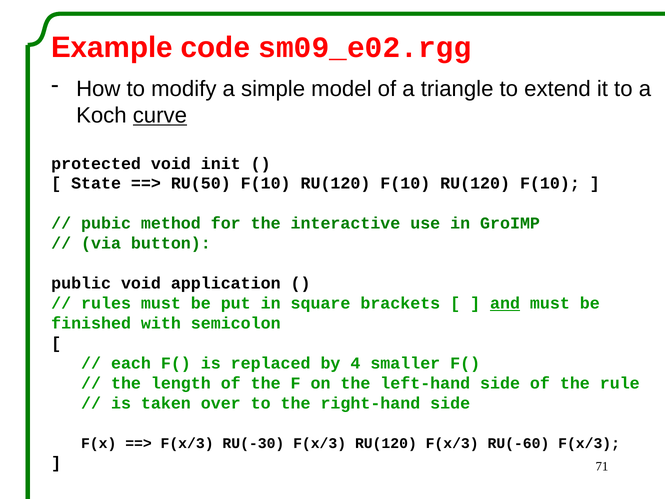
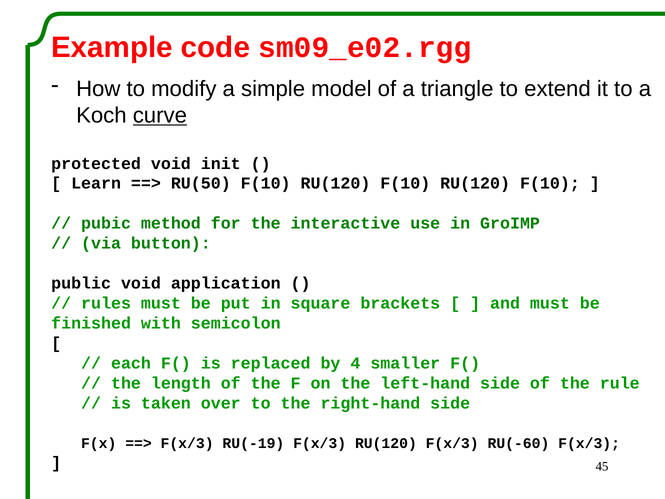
State: State -> Learn (96, 183)
and underline: present -> none (505, 303)
RU(-30: RU(-30 -> RU(-19 (253, 443)
71: 71 -> 45 (602, 466)
